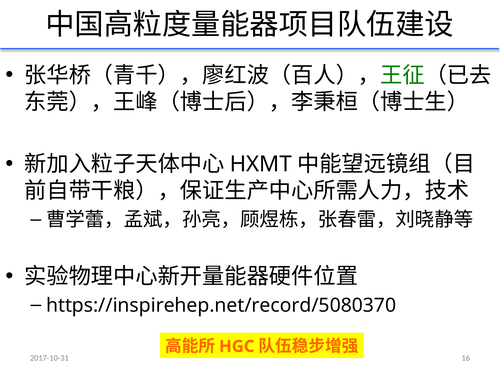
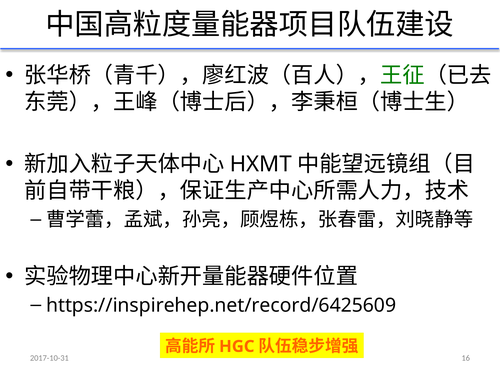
https://inspirehep.net/record/5080370: https://inspirehep.net/record/5080370 -> https://inspirehep.net/record/6425609 (221, 305)
